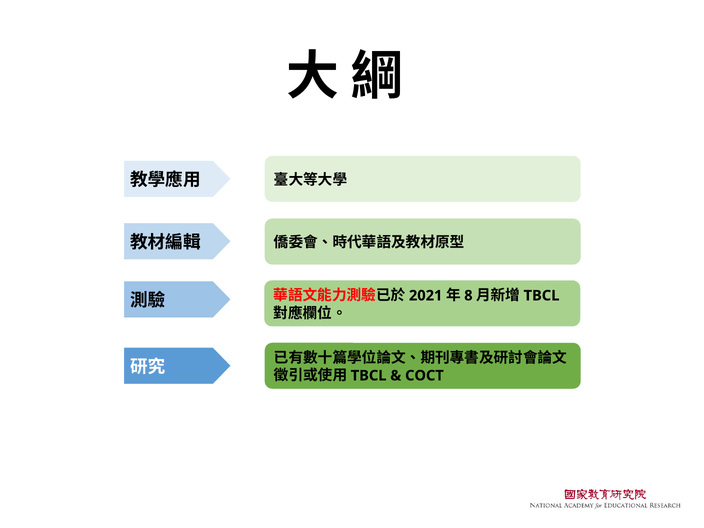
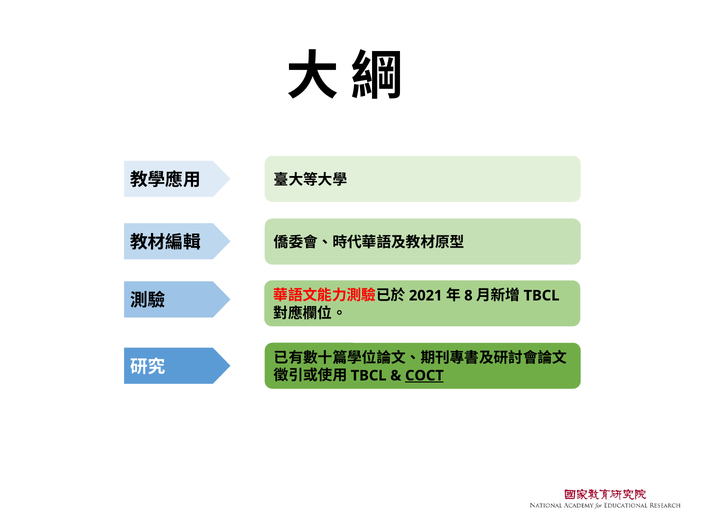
COCT underline: none -> present (424, 376)
